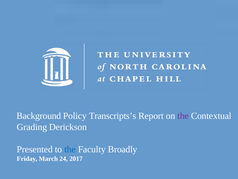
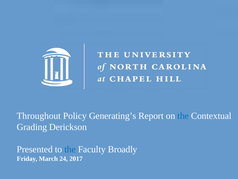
Background: Background -> Throughout (39, 116)
Transcripts’s: Transcripts’s -> Generating’s (113, 116)
the colour: purple -> blue (183, 116)
